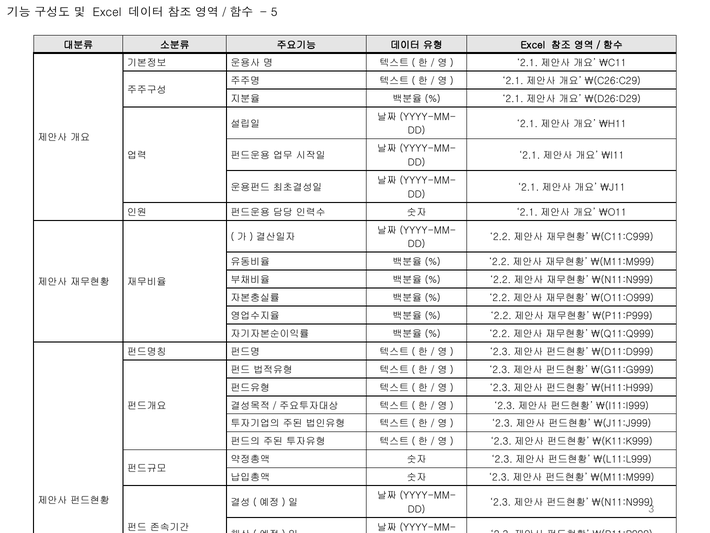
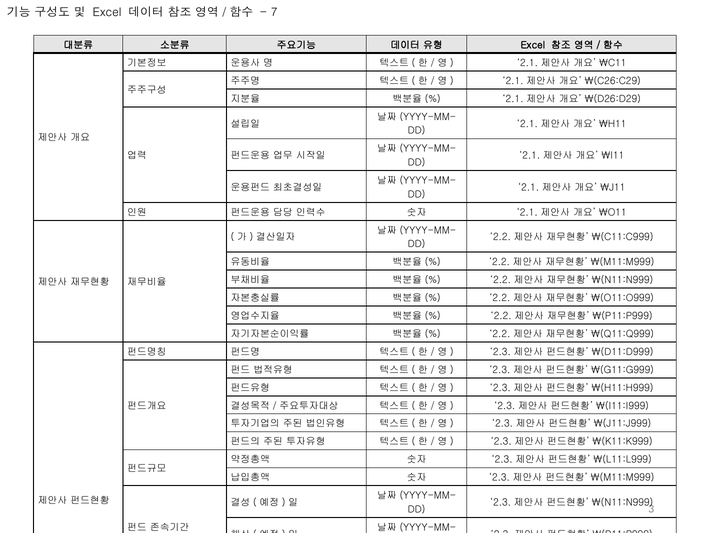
5: 5 -> 7 (274, 12)
